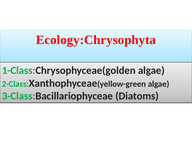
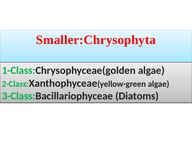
Ecology:Chrysophyta: Ecology:Chrysophyta -> Smaller:Chrysophyta (96, 40)
